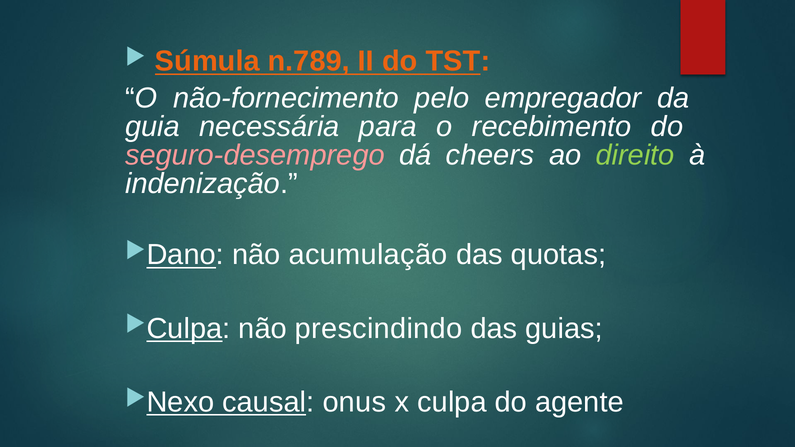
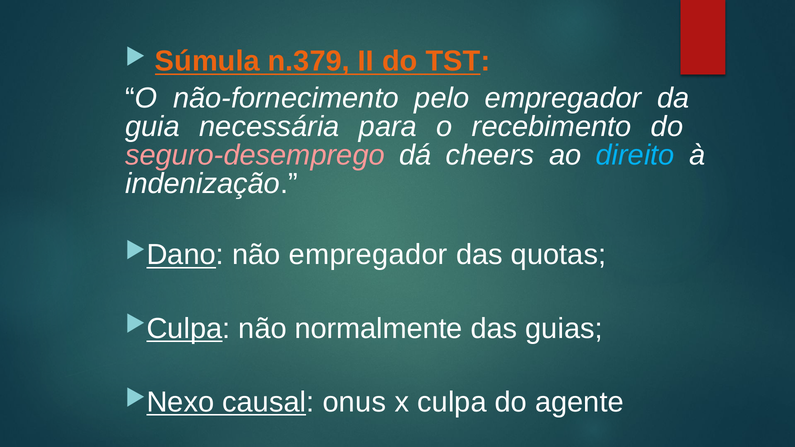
n.789: n.789 -> n.379 (309, 61)
direito colour: light green -> light blue (635, 155)
não acumulação: acumulação -> empregador (368, 255)
prescindindo: prescindindo -> normalmente (379, 329)
